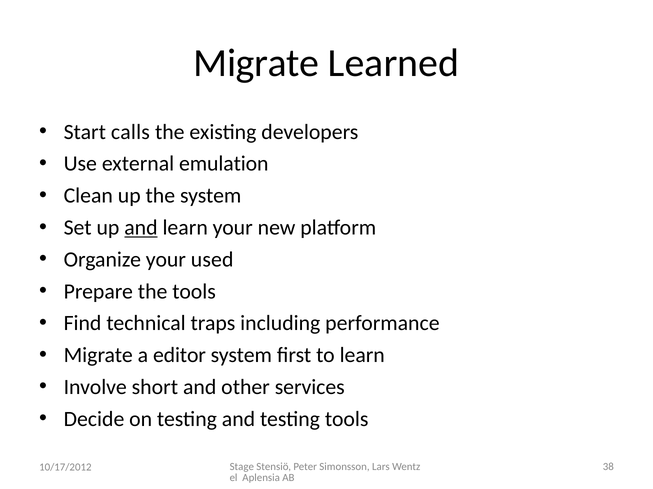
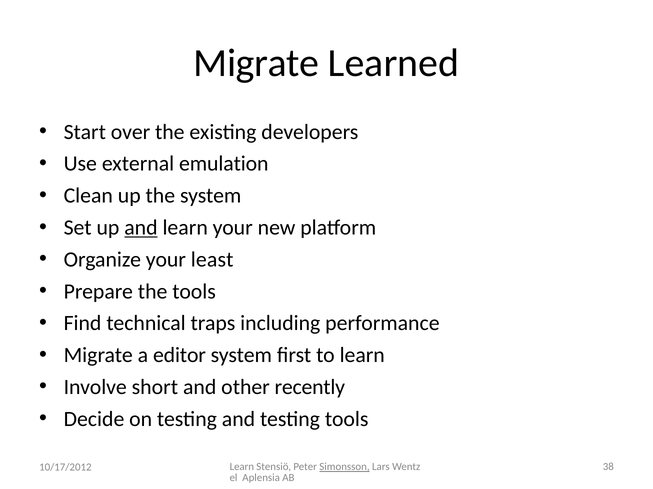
calls: calls -> over (131, 132)
used: used -> least (212, 260)
services: services -> recently (310, 388)
Stage: Stage -> Learn (242, 468)
Simonsson underline: none -> present (345, 468)
